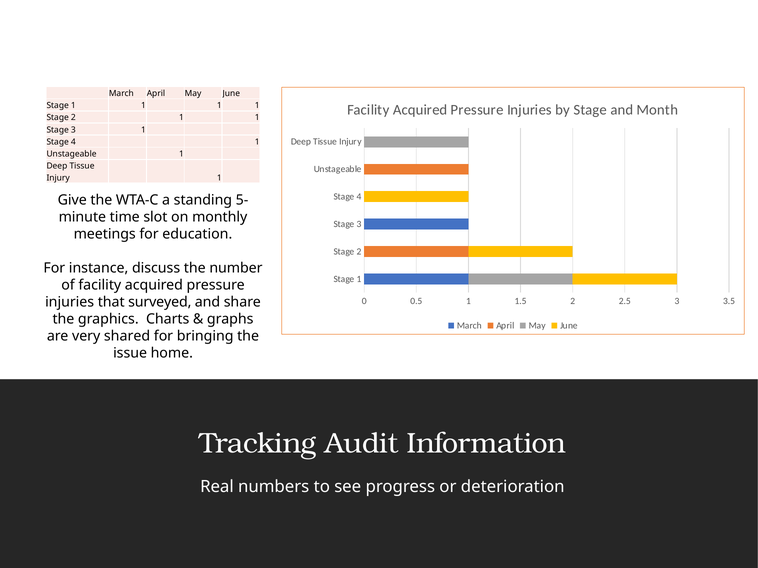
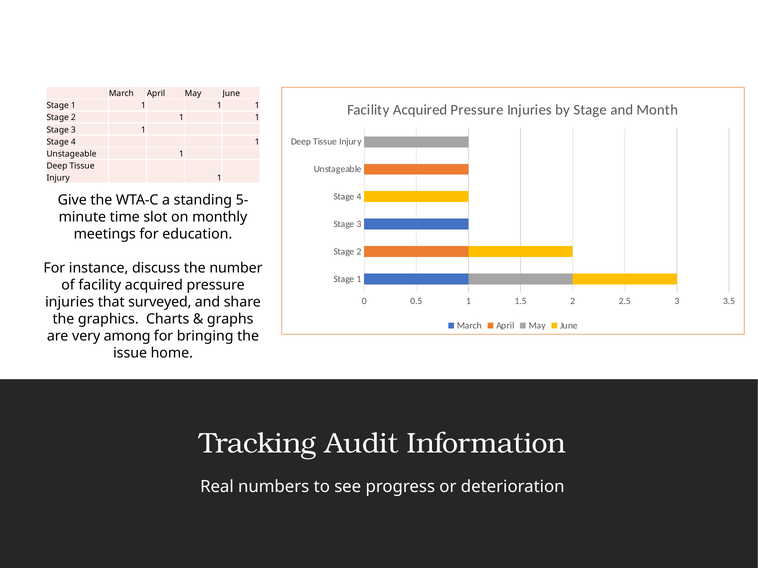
shared: shared -> among (127, 337)
